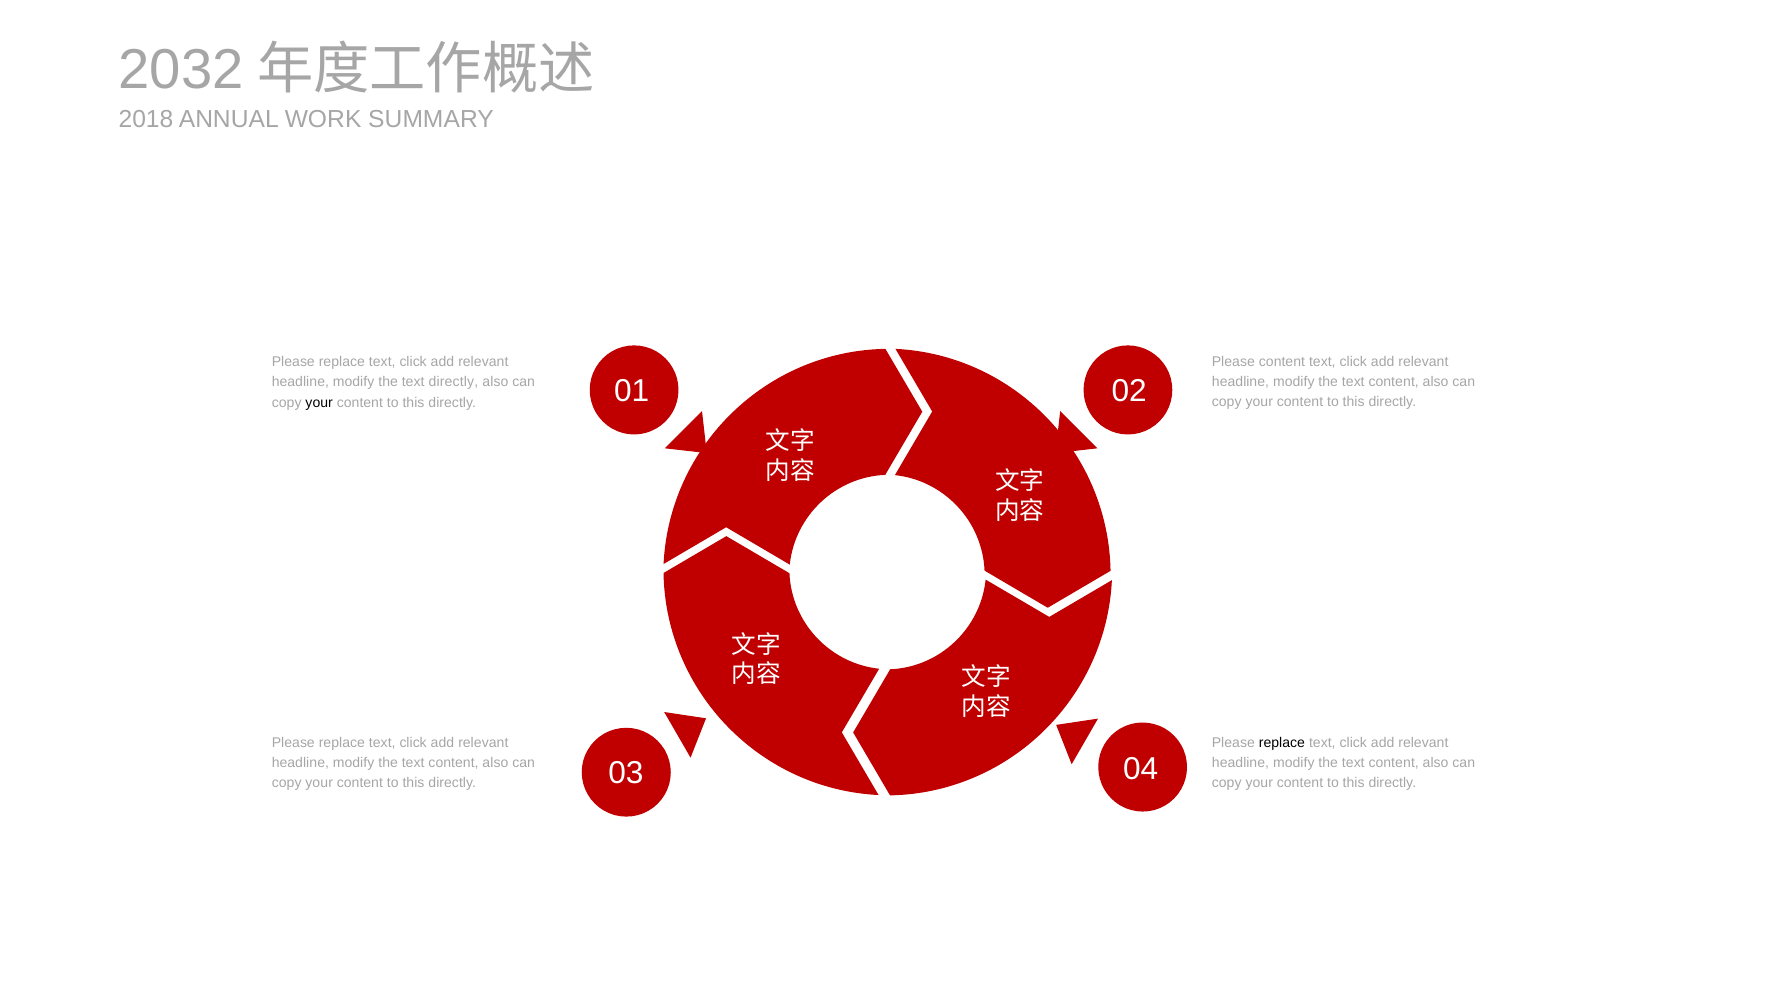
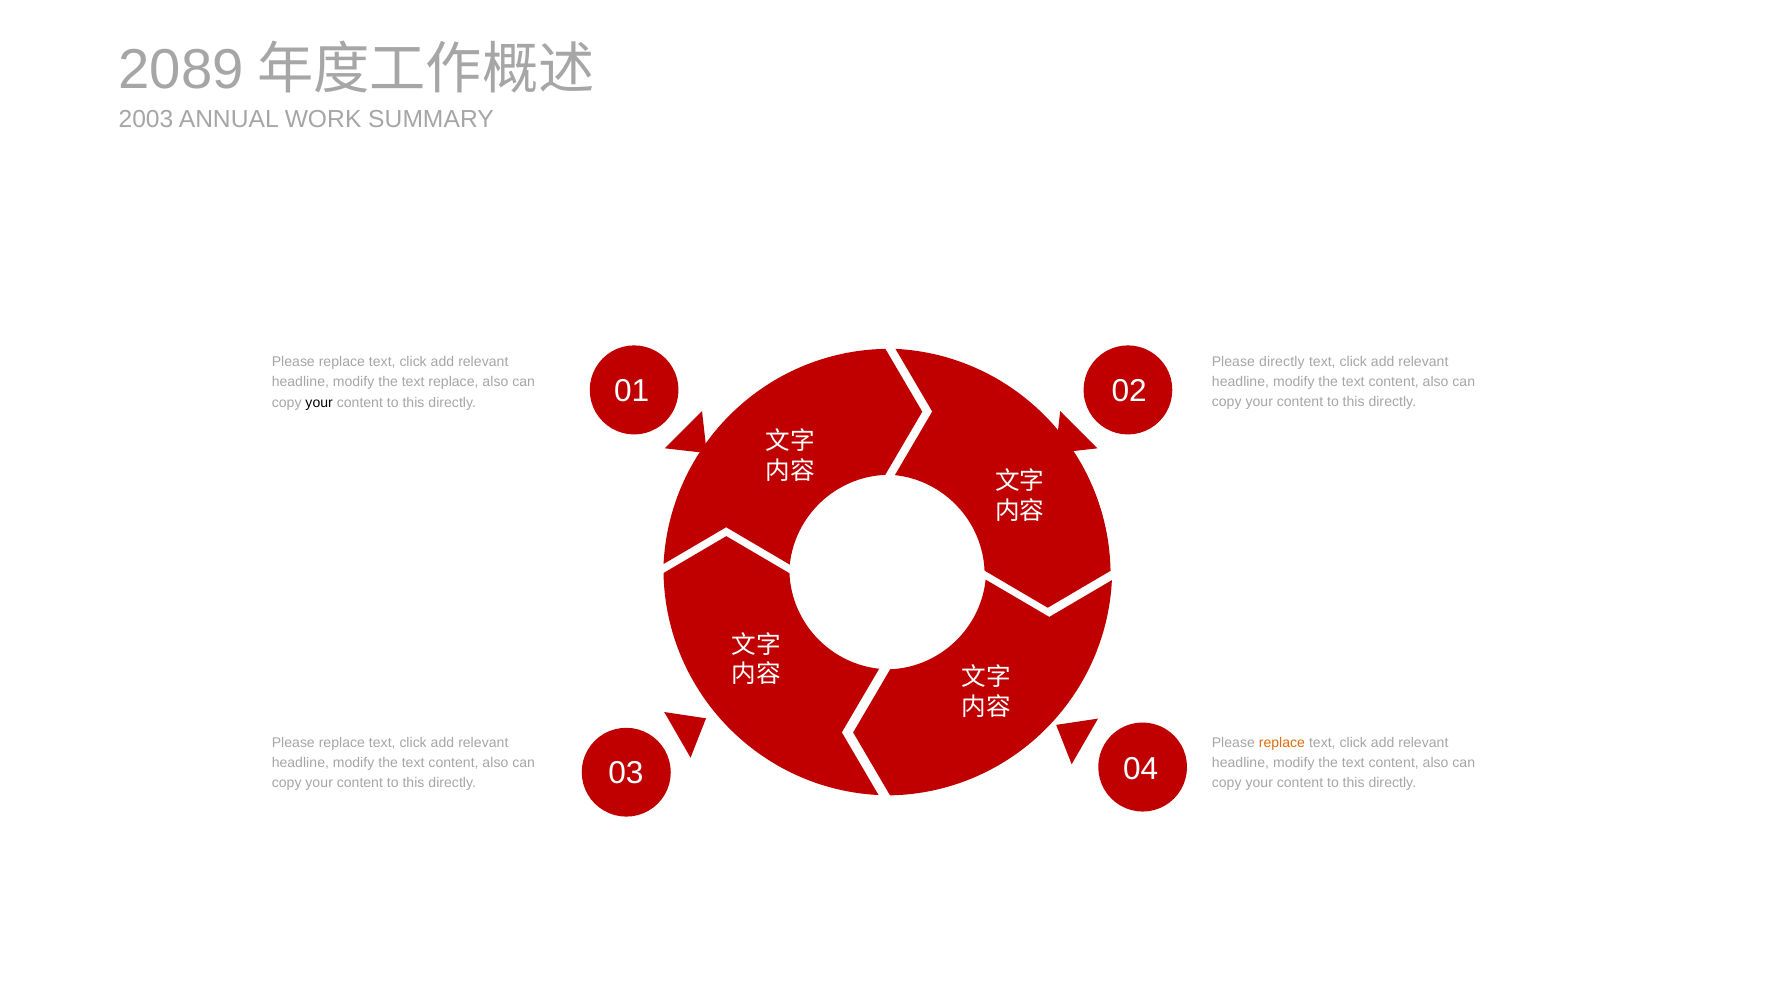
2032: 2032 -> 2089 (181, 70)
2018: 2018 -> 2003 (146, 119)
Please content: content -> directly (1282, 361)
text directly: directly -> replace (453, 382)
replace colour: black -> orange (1282, 742)
